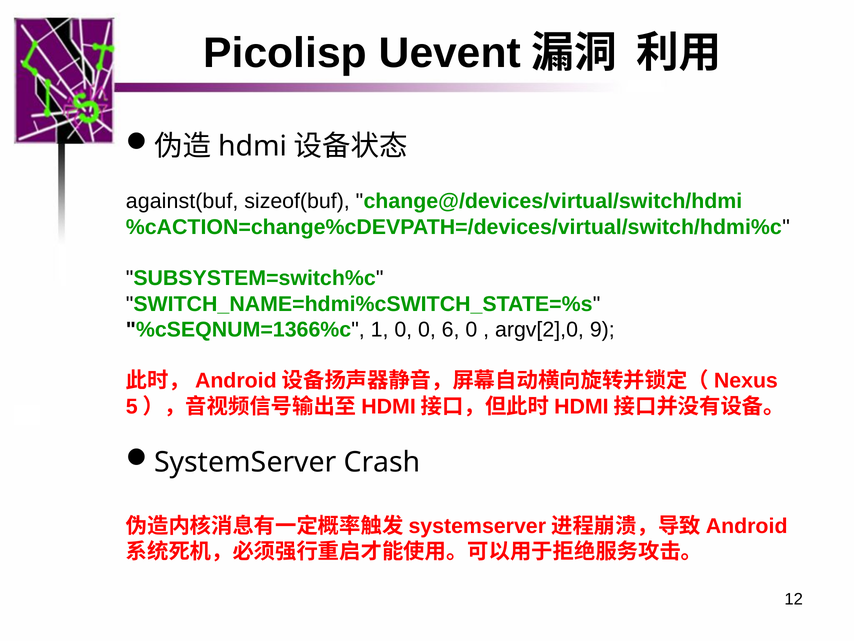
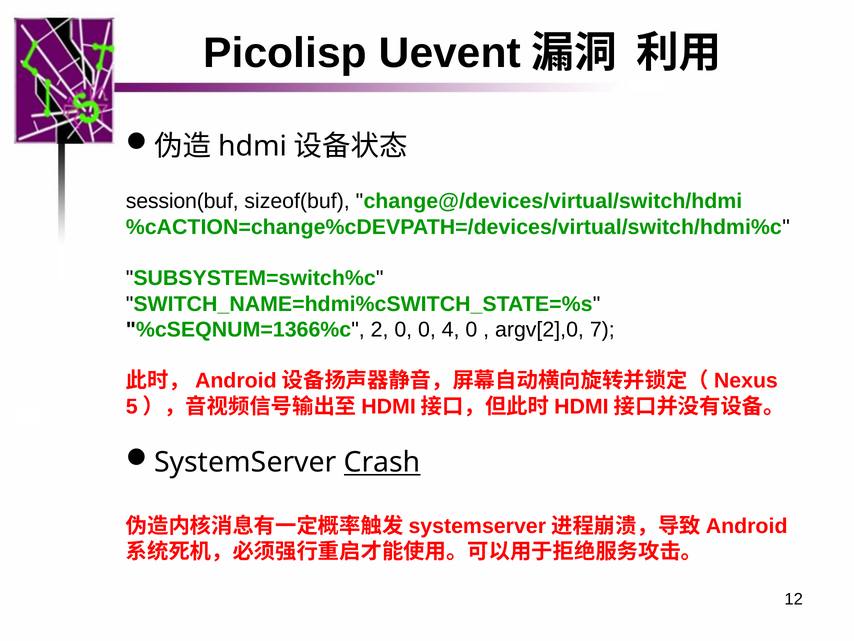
against(buf: against(buf -> session(buf (182, 201)
1: 1 -> 2 (380, 329)
6: 6 -> 4 (451, 329)
9: 9 -> 7 (602, 329)
Crash underline: none -> present (382, 462)
